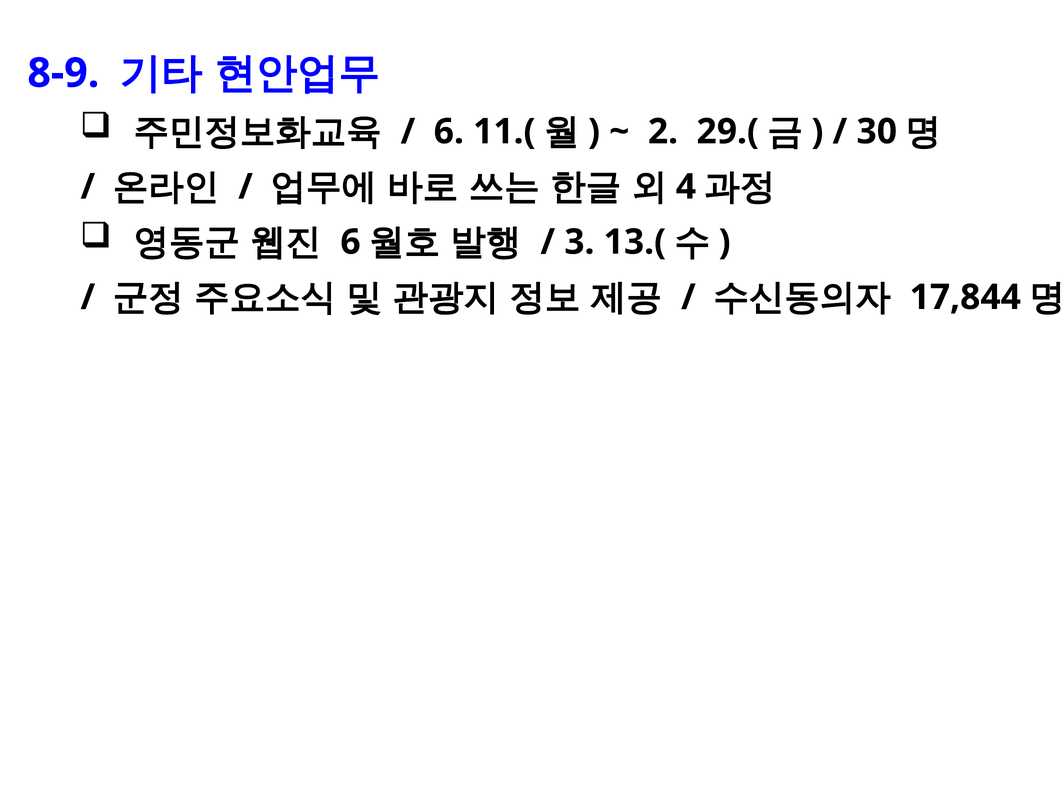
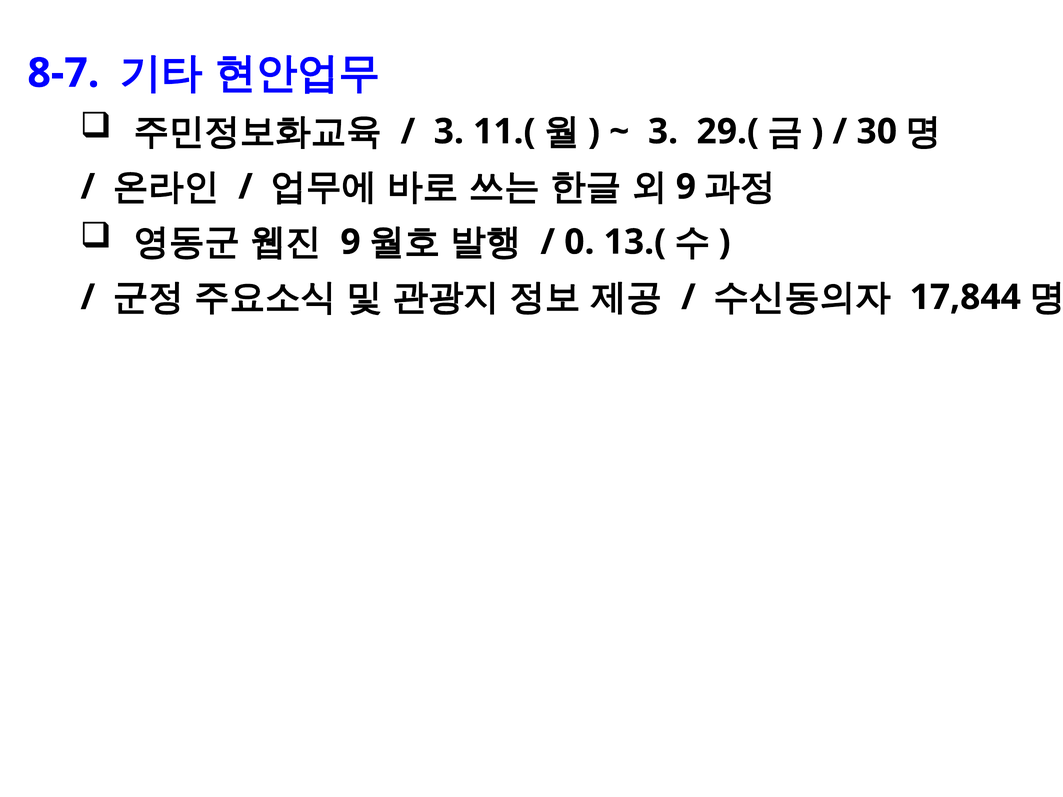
8-9: 8-9 -> 8-7 (63, 73)
6: 6 -> 3 (449, 132)
2: 2 -> 3 (663, 132)
4: 4 -> 9 (686, 187)
6: 6 -> 9 (351, 242)
3: 3 -> 0 (579, 242)
